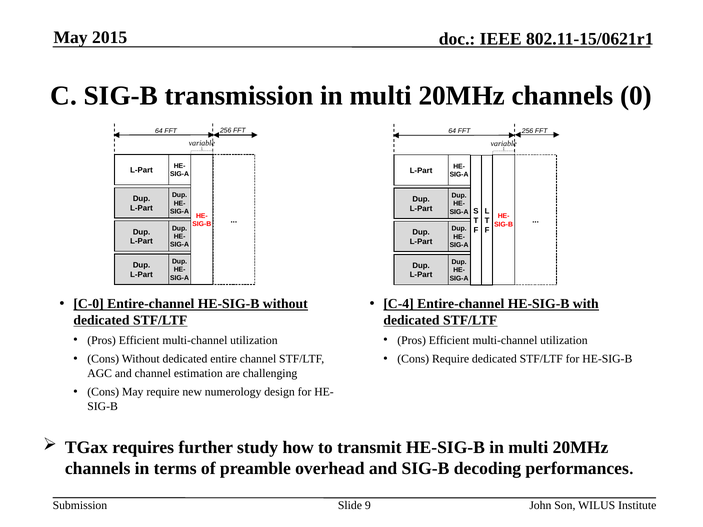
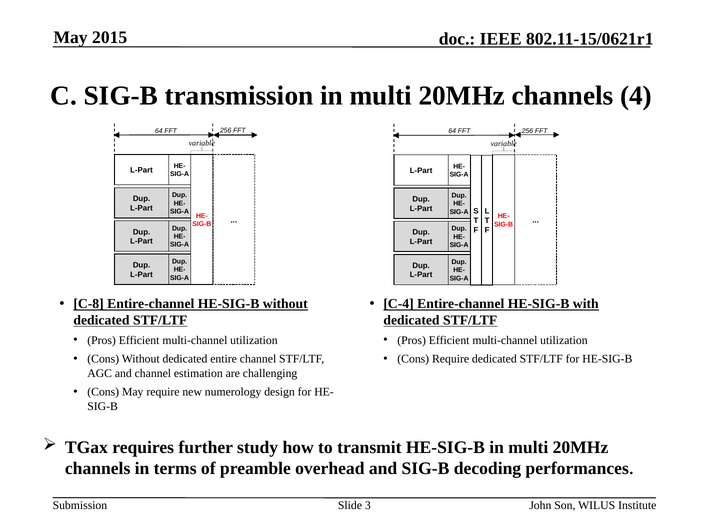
0: 0 -> 4 (636, 96)
C-0: C-0 -> C-8 (89, 304)
9: 9 -> 3 (368, 506)
